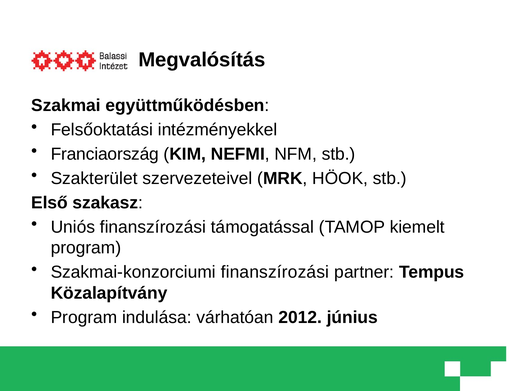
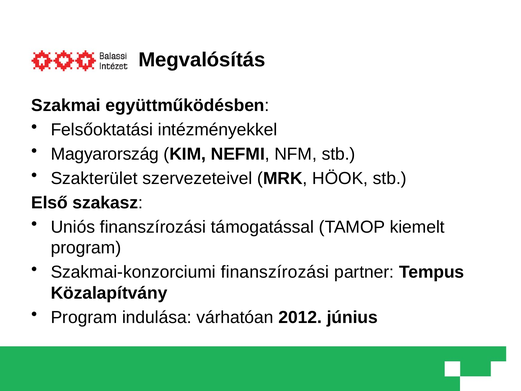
Franciaország: Franciaország -> Magyarország (105, 154)
